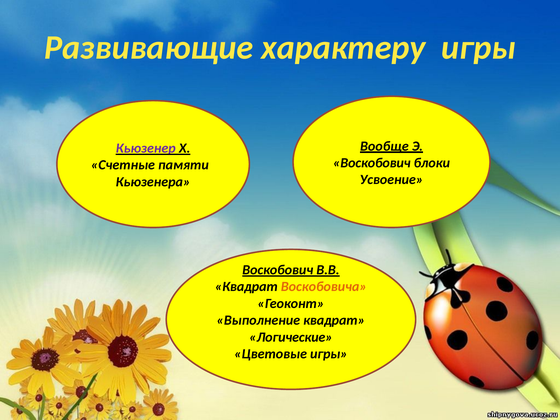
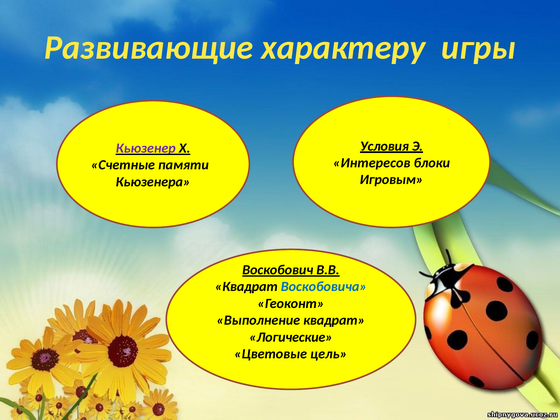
Вообще: Вообще -> Условия (384, 146)
Воскобович: Воскобович -> Интересов (372, 163)
Усвоение: Усвоение -> Игровым (392, 180)
Воскобовича colour: orange -> blue (324, 287)
Цветовые игры: игры -> цель (329, 354)
